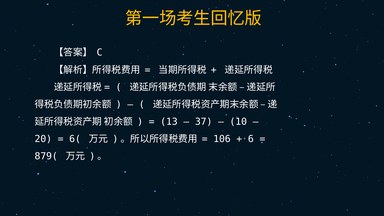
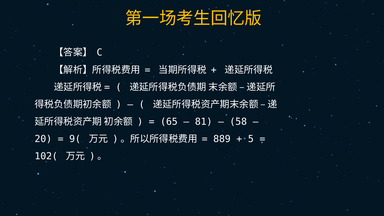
13: 13 -> 65 (169, 122)
37: 37 -> 81 (204, 122)
10: 10 -> 58 (238, 122)
6(: 6( -> 9( (75, 139)
106: 106 -> 889 (222, 139)
6: 6 -> 5 (251, 139)
879(: 879( -> 102( (46, 156)
